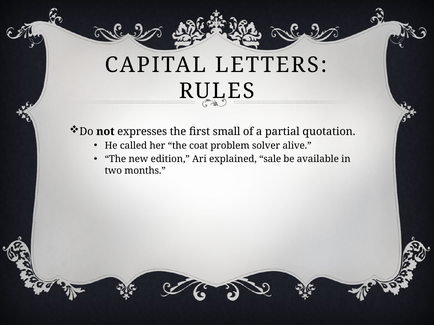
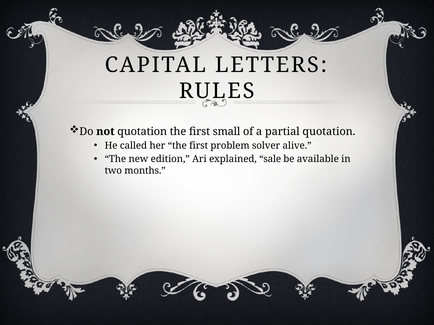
not expresses: expresses -> quotation (142, 132)
her the coat: coat -> first (199, 146)
